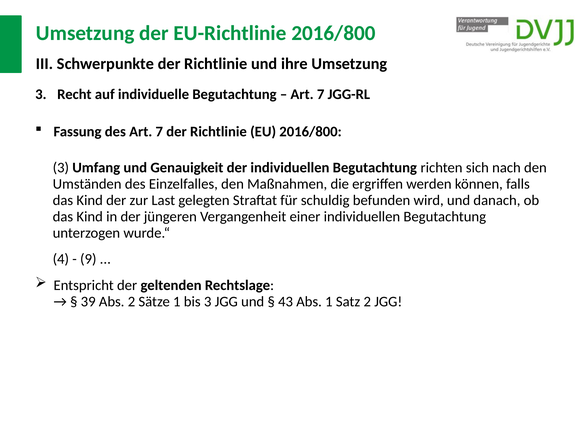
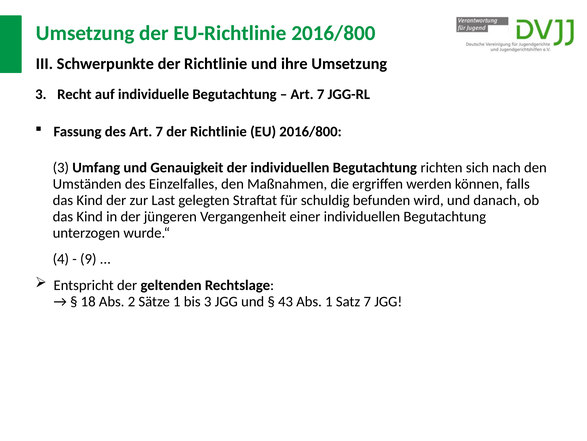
39: 39 -> 18 (88, 301)
Satz 2: 2 -> 7 (367, 301)
